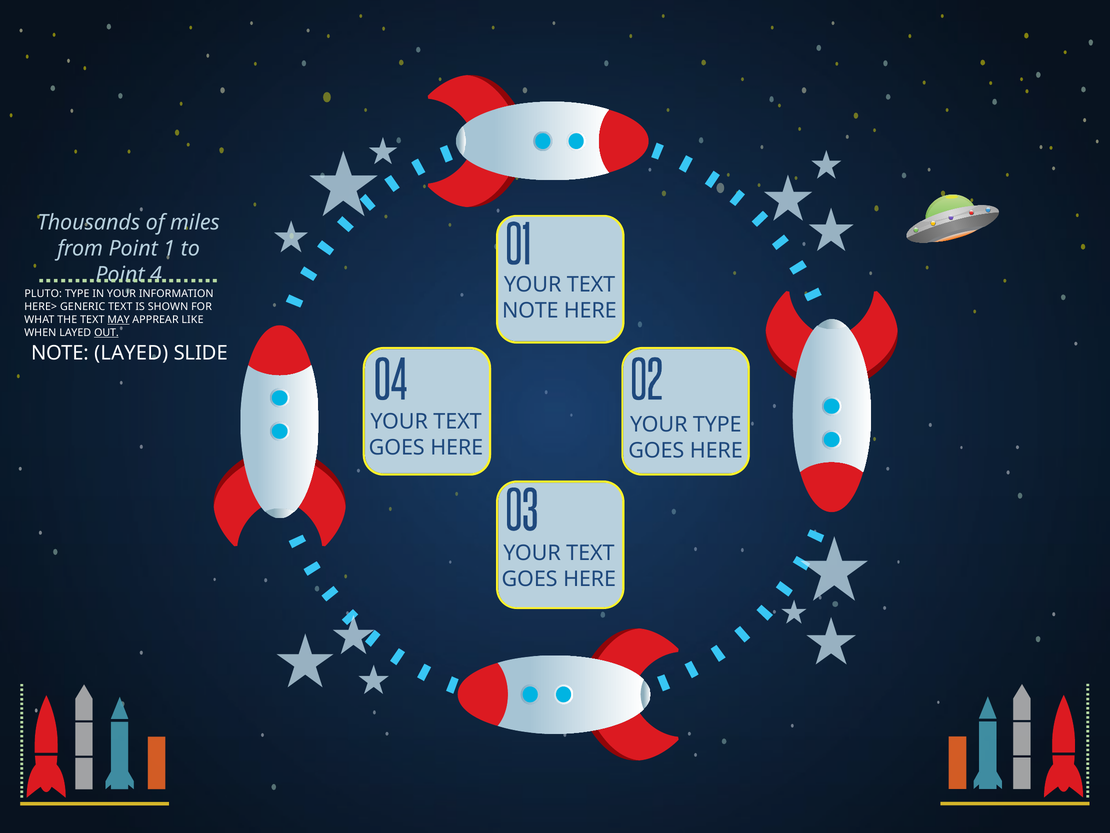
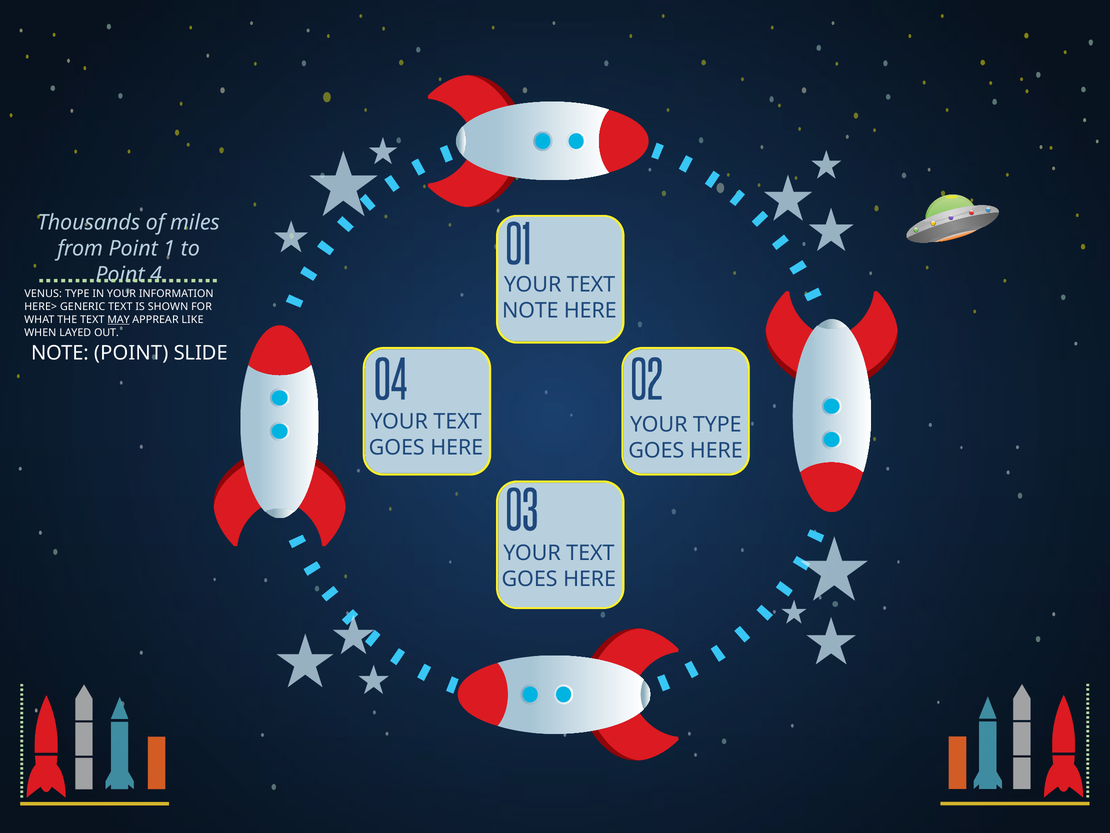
PLUTO: PLUTO -> VENUS (43, 294)
OUT underline: present -> none (106, 333)
NOTE LAYED: LAYED -> POINT (131, 353)
